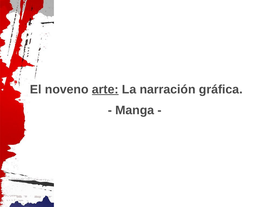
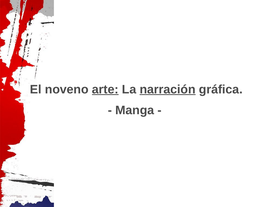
narración underline: none -> present (168, 89)
